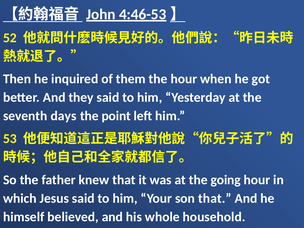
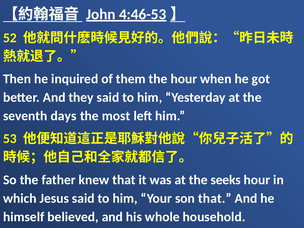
point: point -> most (116, 116)
going: going -> seeks (226, 180)
